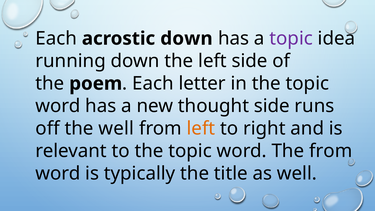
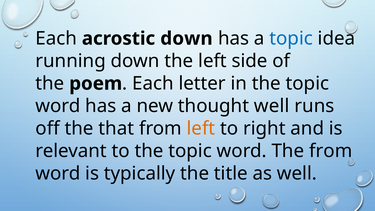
topic colour: purple -> blue (291, 39)
thought side: side -> well (272, 106)
the well: well -> that (116, 129)
